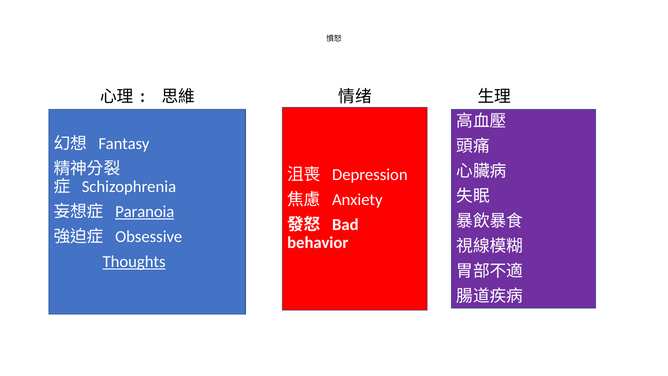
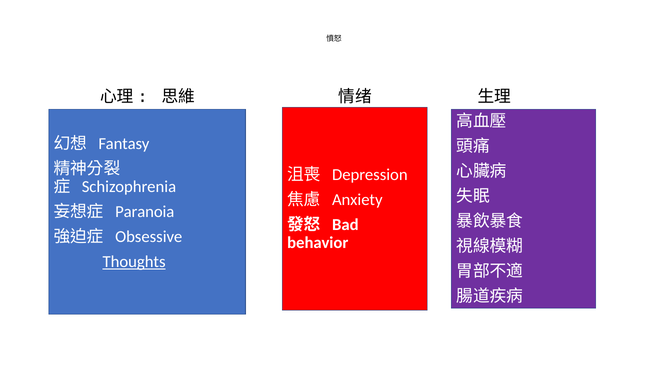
Paranoia underline: present -> none (145, 211)
